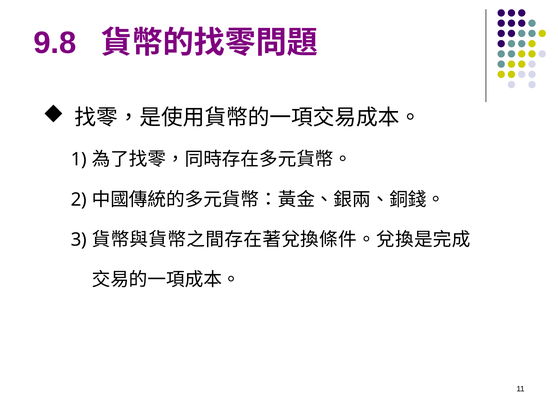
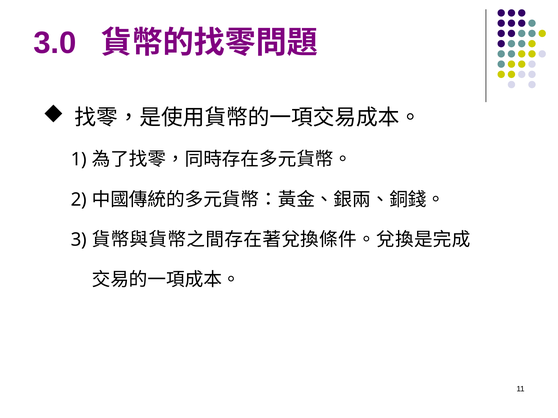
9.8: 9.8 -> 3.0 (55, 43)
